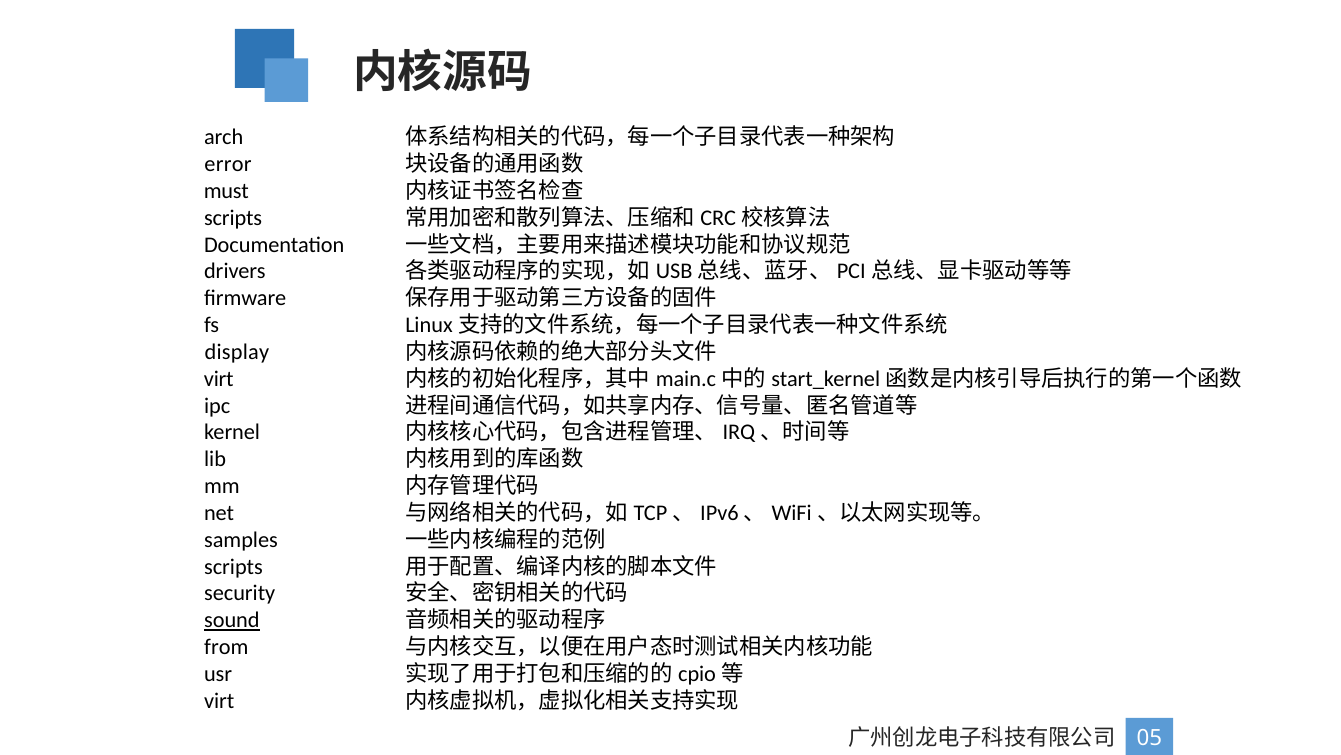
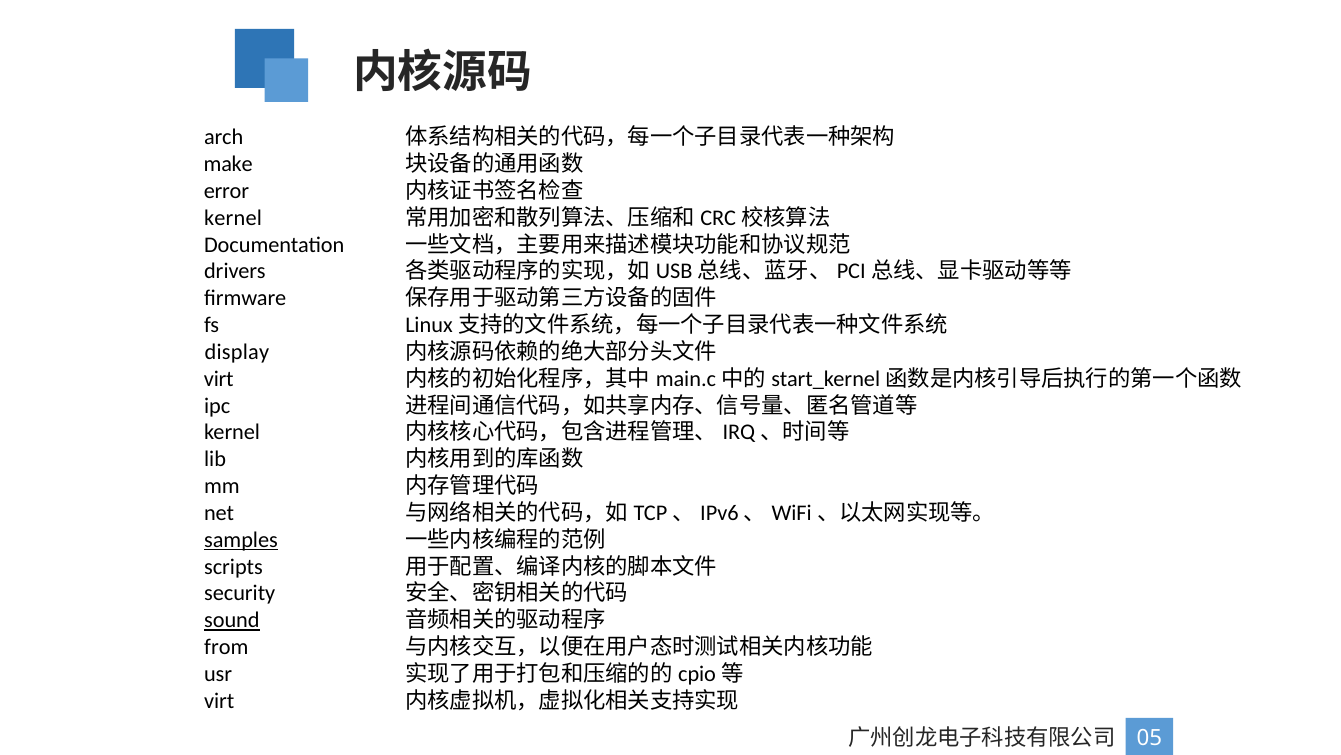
error: error -> make (228, 164)
must: must -> error (226, 191)
scripts: scripts -> kernel (233, 218)
samples underline: none -> present (241, 539)
